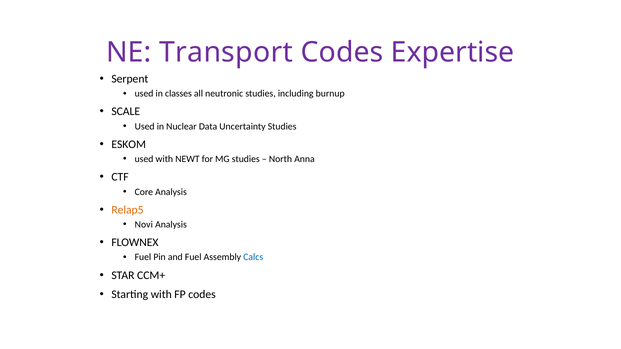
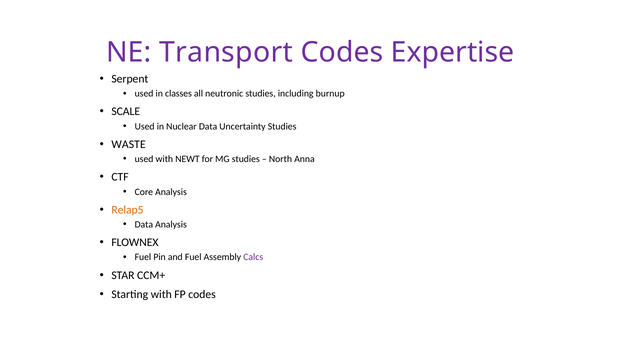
ESKOM: ESKOM -> WASTE (129, 144)
Novi: Novi -> Data (144, 225)
Calcs colour: blue -> purple (253, 258)
